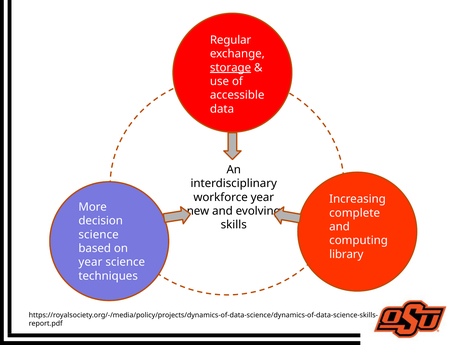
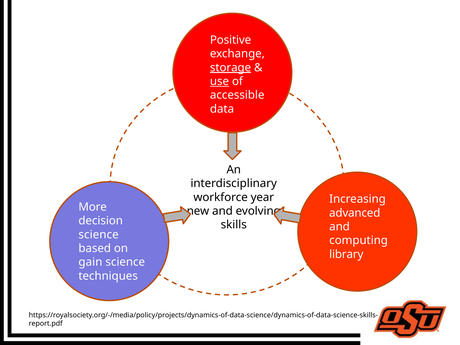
Regular: Regular -> Positive (231, 40)
use underline: none -> present (219, 81)
complete: complete -> advanced (355, 213)
year: year -> gain (90, 262)
